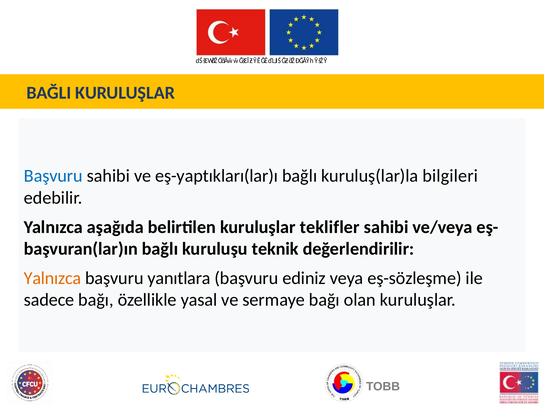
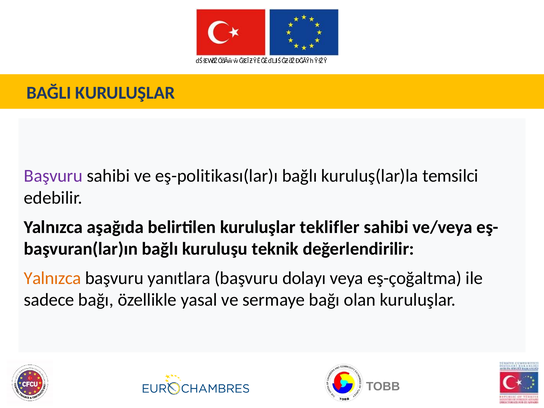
Başvuru colour: blue -> purple (53, 176)
eş-yaptıkları(lar)ı: eş-yaptıkları(lar)ı -> eş-politikası(lar)ı (217, 176)
bilgileri: bilgileri -> temsilci (450, 176)
ediniz: ediniz -> dolayı (304, 278)
eş-sözleşme: eş-sözleşme -> eş-çoğaltma (414, 278)
